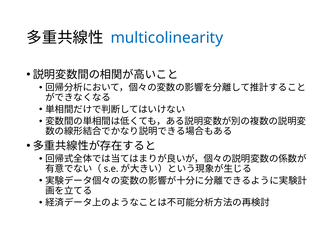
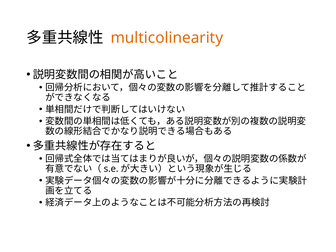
multicolinearity colour: blue -> orange (167, 38)
